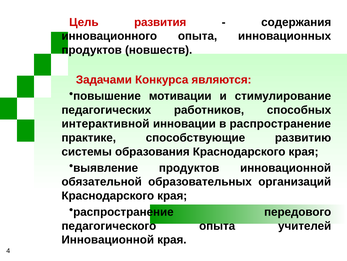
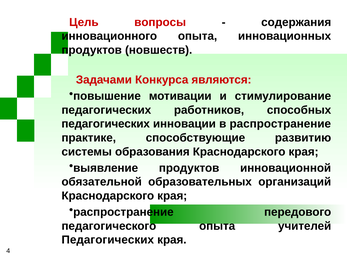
развития: развития -> вопросы (160, 22)
интерактивной: интерактивной -> педагогических (106, 124)
Инновационной: Инновационной -> Педагогических (108, 239)
